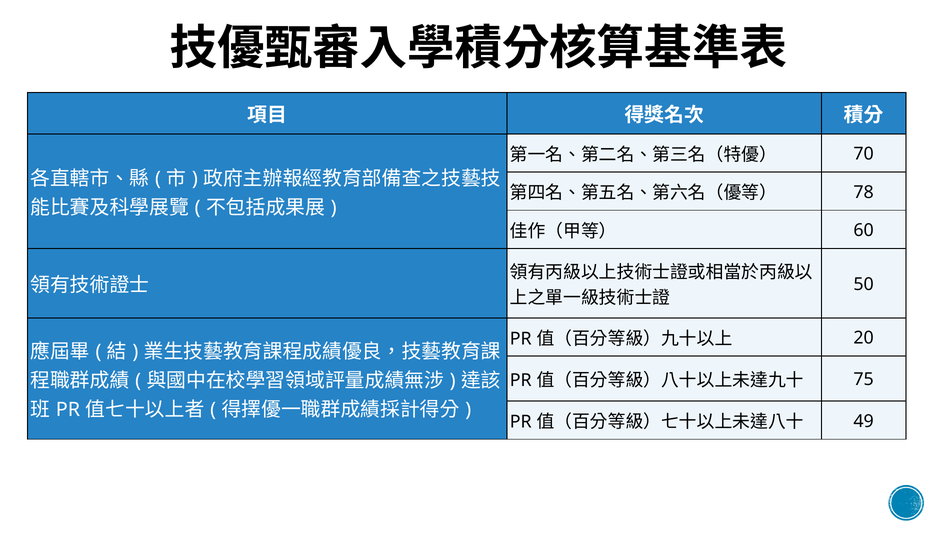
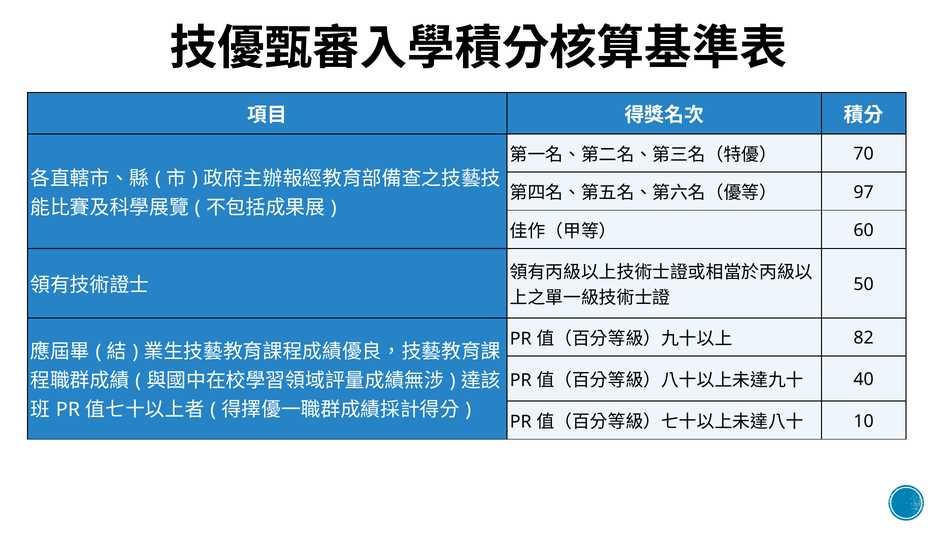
78: 78 -> 97 (864, 192)
20: 20 -> 82 (864, 338)
75: 75 -> 40 (864, 380)
49: 49 -> 10 (864, 421)
